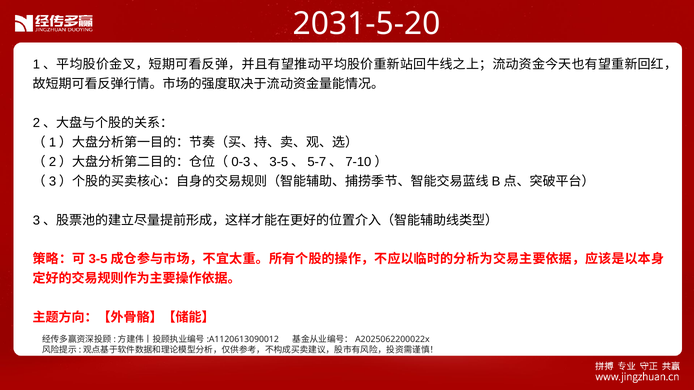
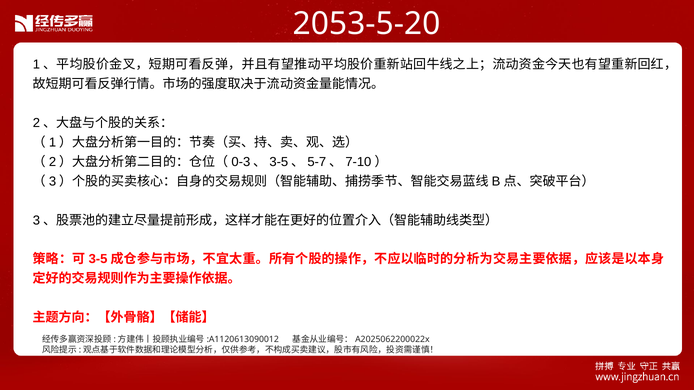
2031-5-20: 2031-5-20 -> 2053-5-20 (366, 24)
